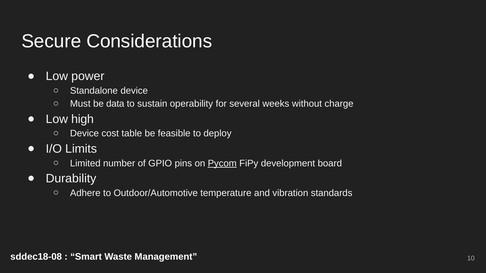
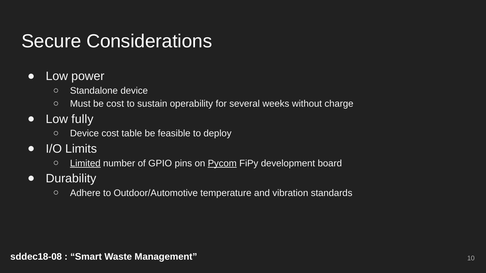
be data: data -> cost (115, 104)
high: high -> fully (82, 119)
Limited underline: none -> present (85, 163)
